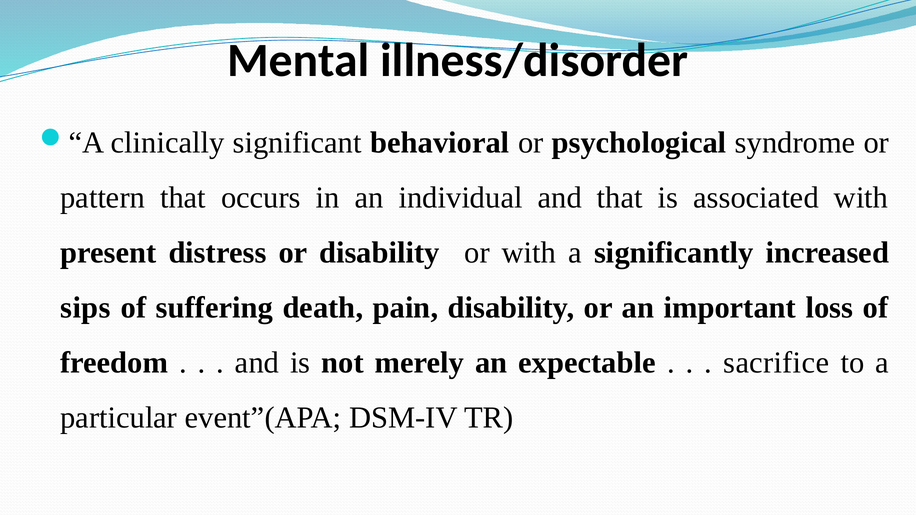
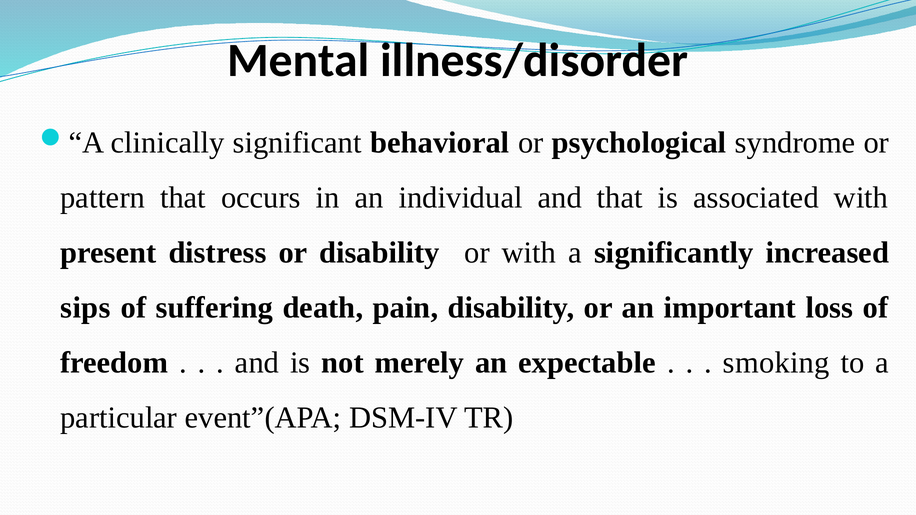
sacrifice: sacrifice -> smoking (776, 363)
